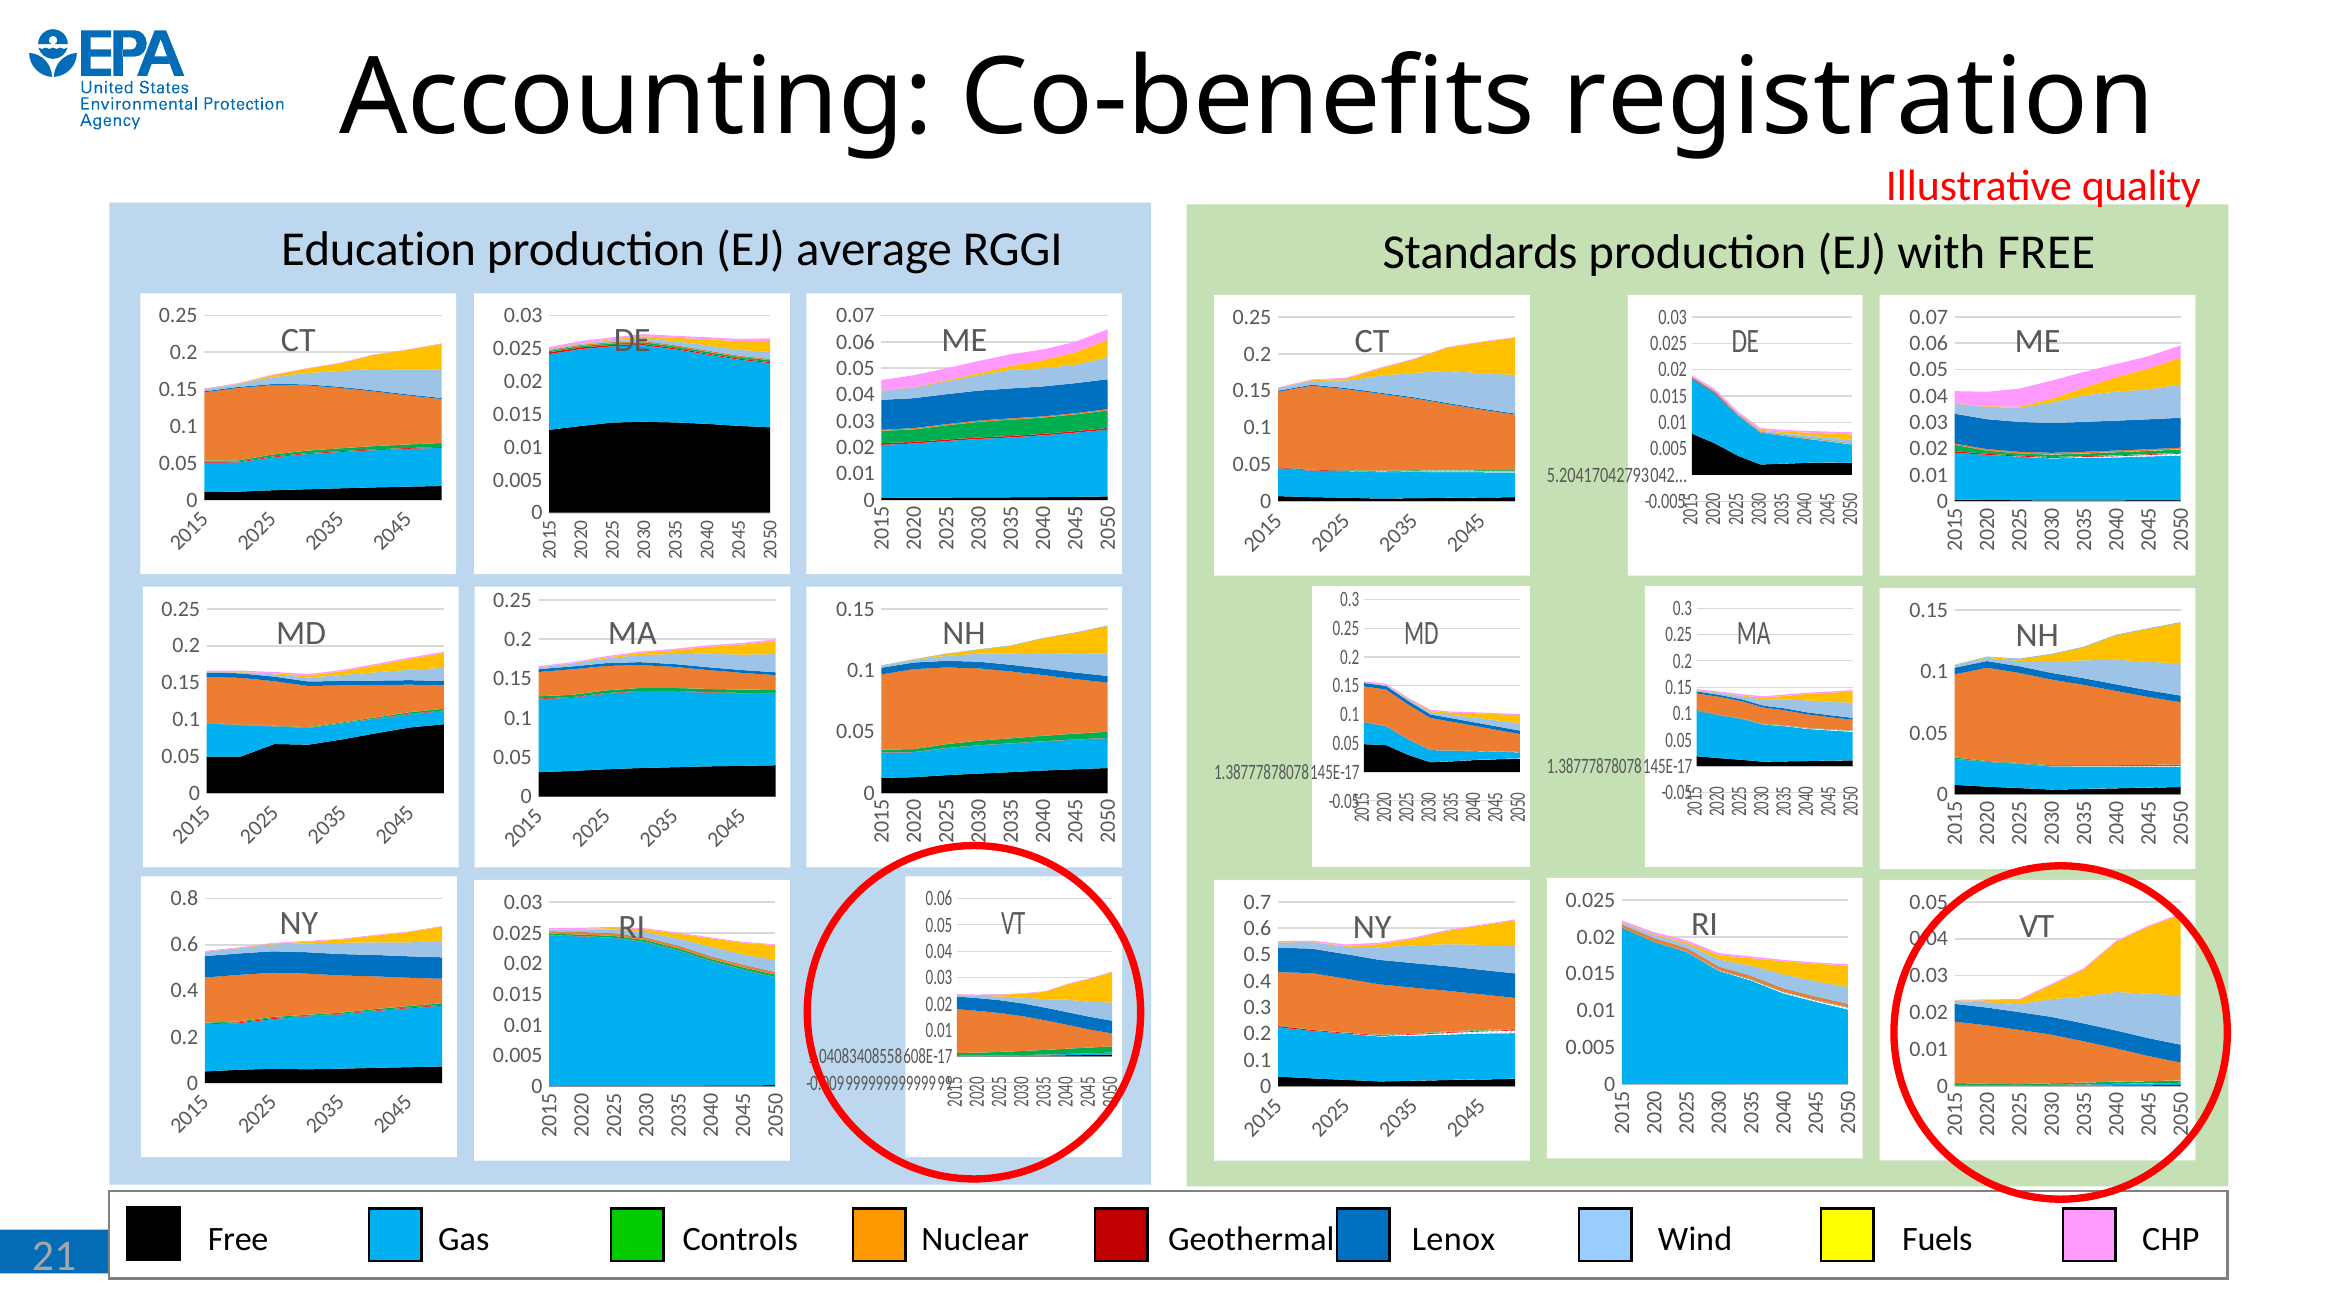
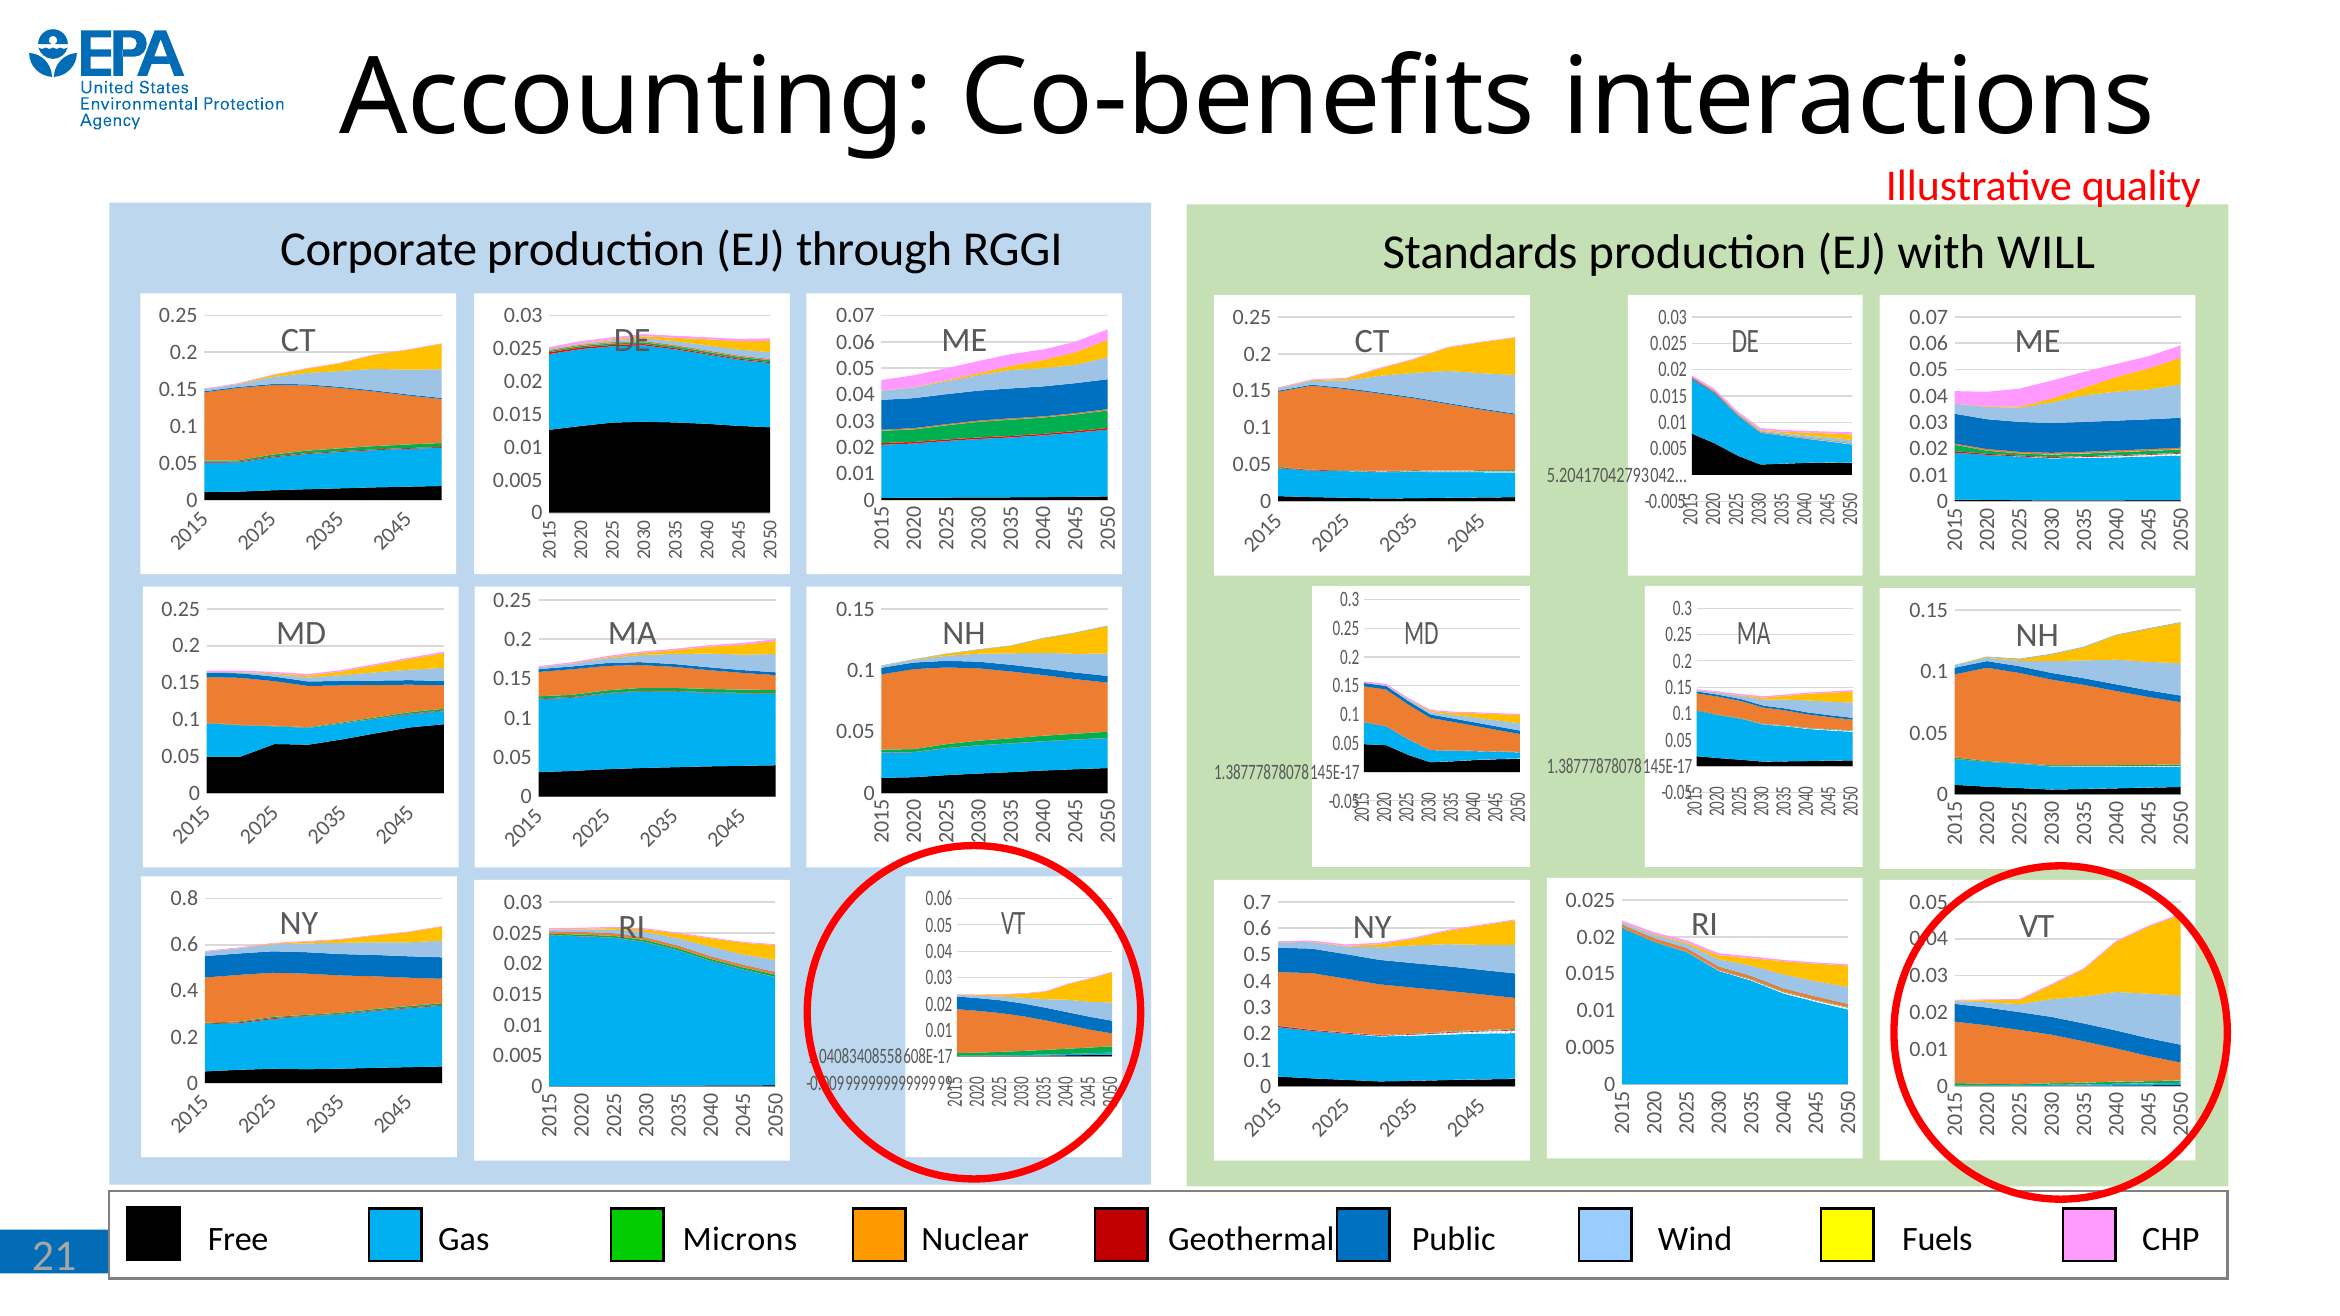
registration: registration -> interactions (1859, 98)
Education: Education -> Corporate (379, 249)
average: average -> through (874, 249)
with FREE: FREE -> WILL (2046, 252)
Controls: Controls -> Microns (740, 1239)
Lenox: Lenox -> Public (1454, 1239)
